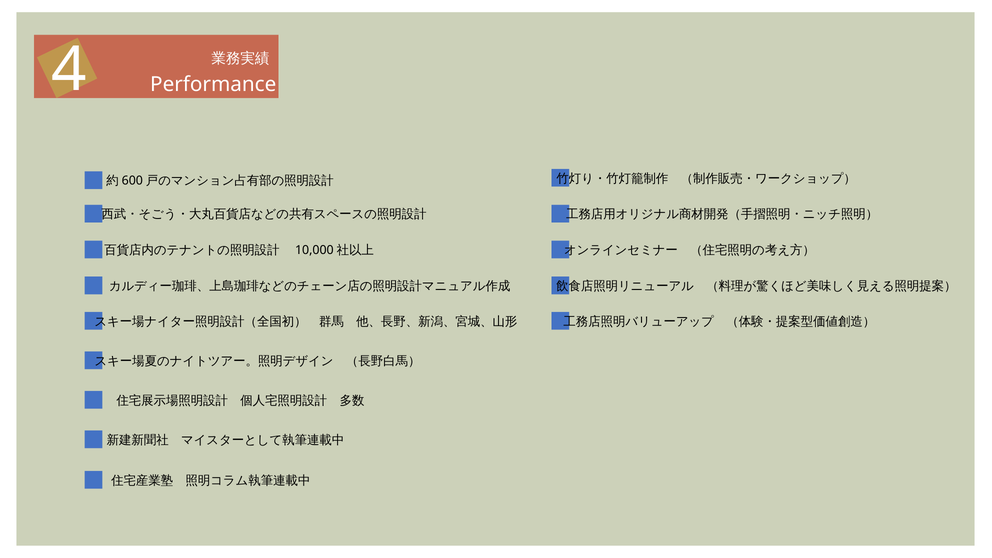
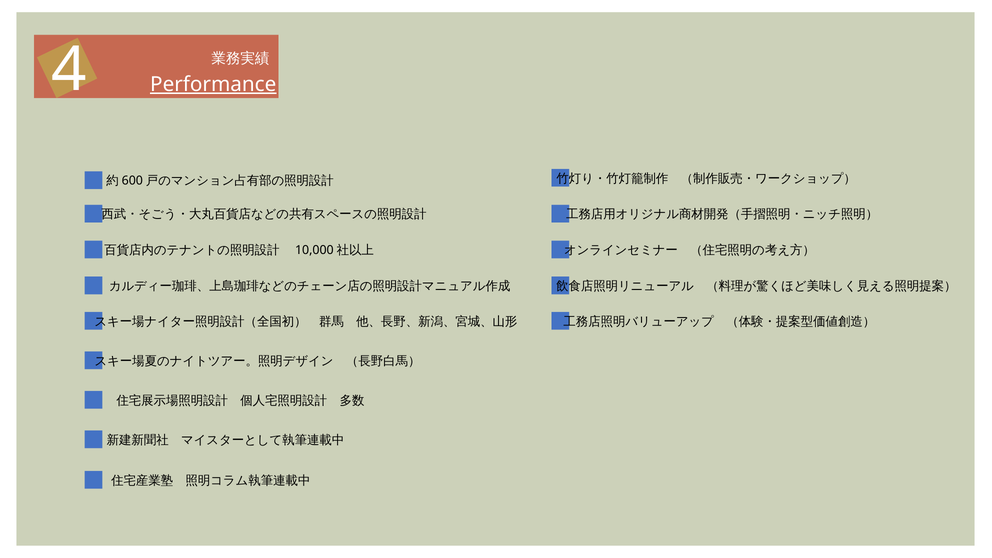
Performance underline: none -> present (213, 84)
